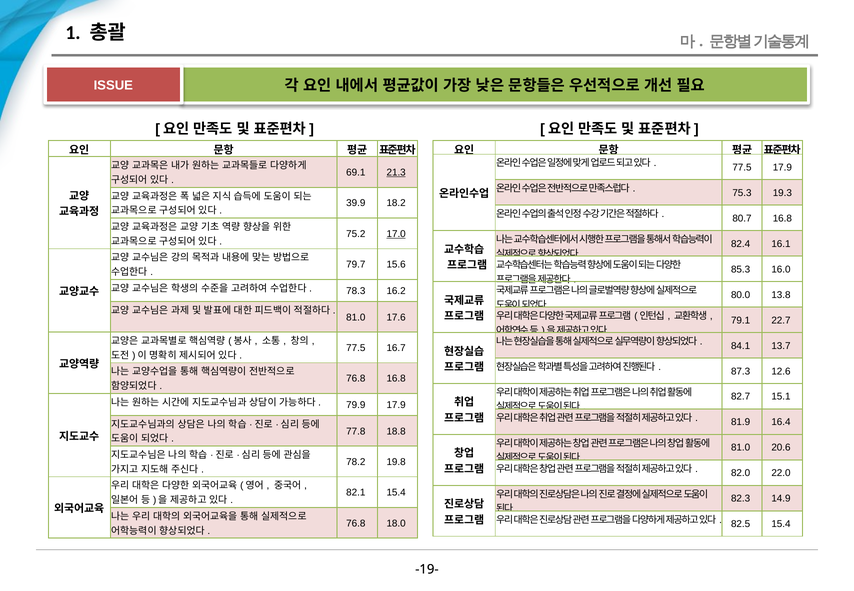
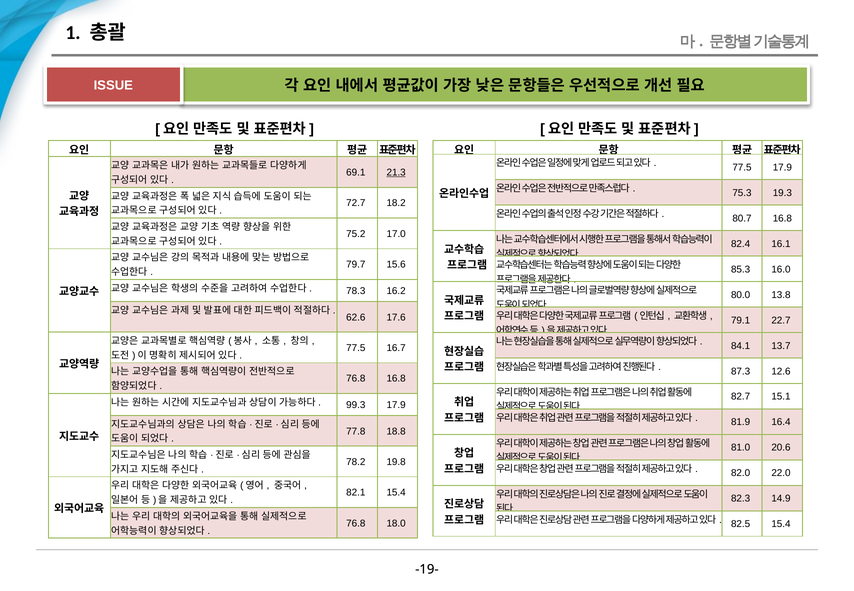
39.9: 39.9 -> 72.7 (356, 203)
17.0 underline: present -> none (396, 234)
81.0: 81.0 -> 62.6 (356, 317)
79.9: 79.9 -> 99.3 (356, 405)
